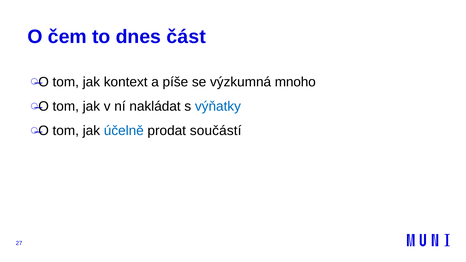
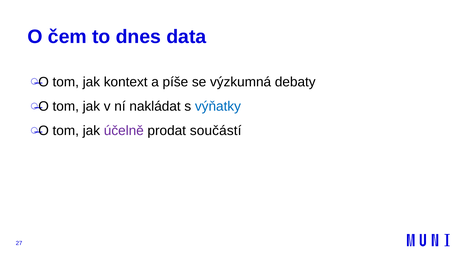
část: část -> data (186, 37)
mnoho: mnoho -> debaty (295, 82)
účelně colour: blue -> purple (124, 131)
